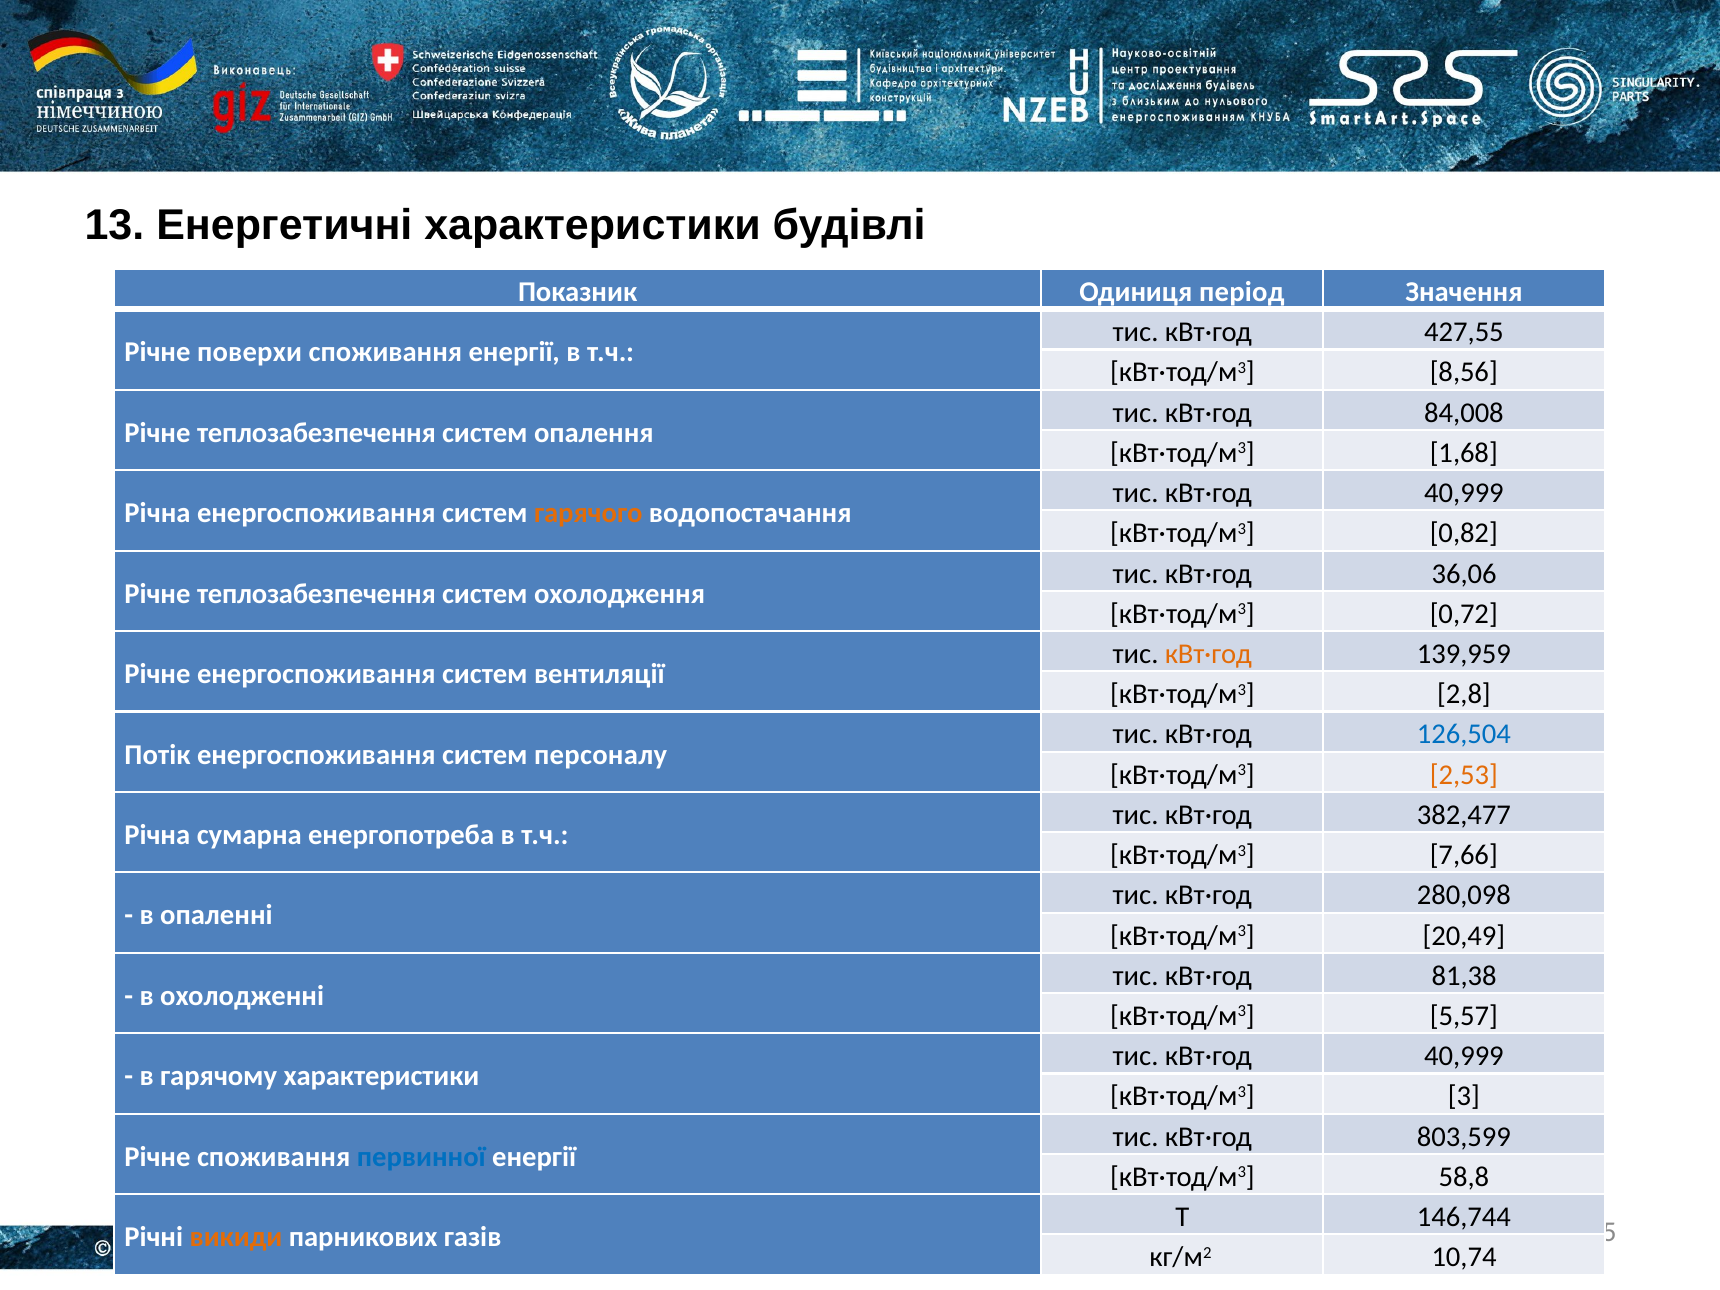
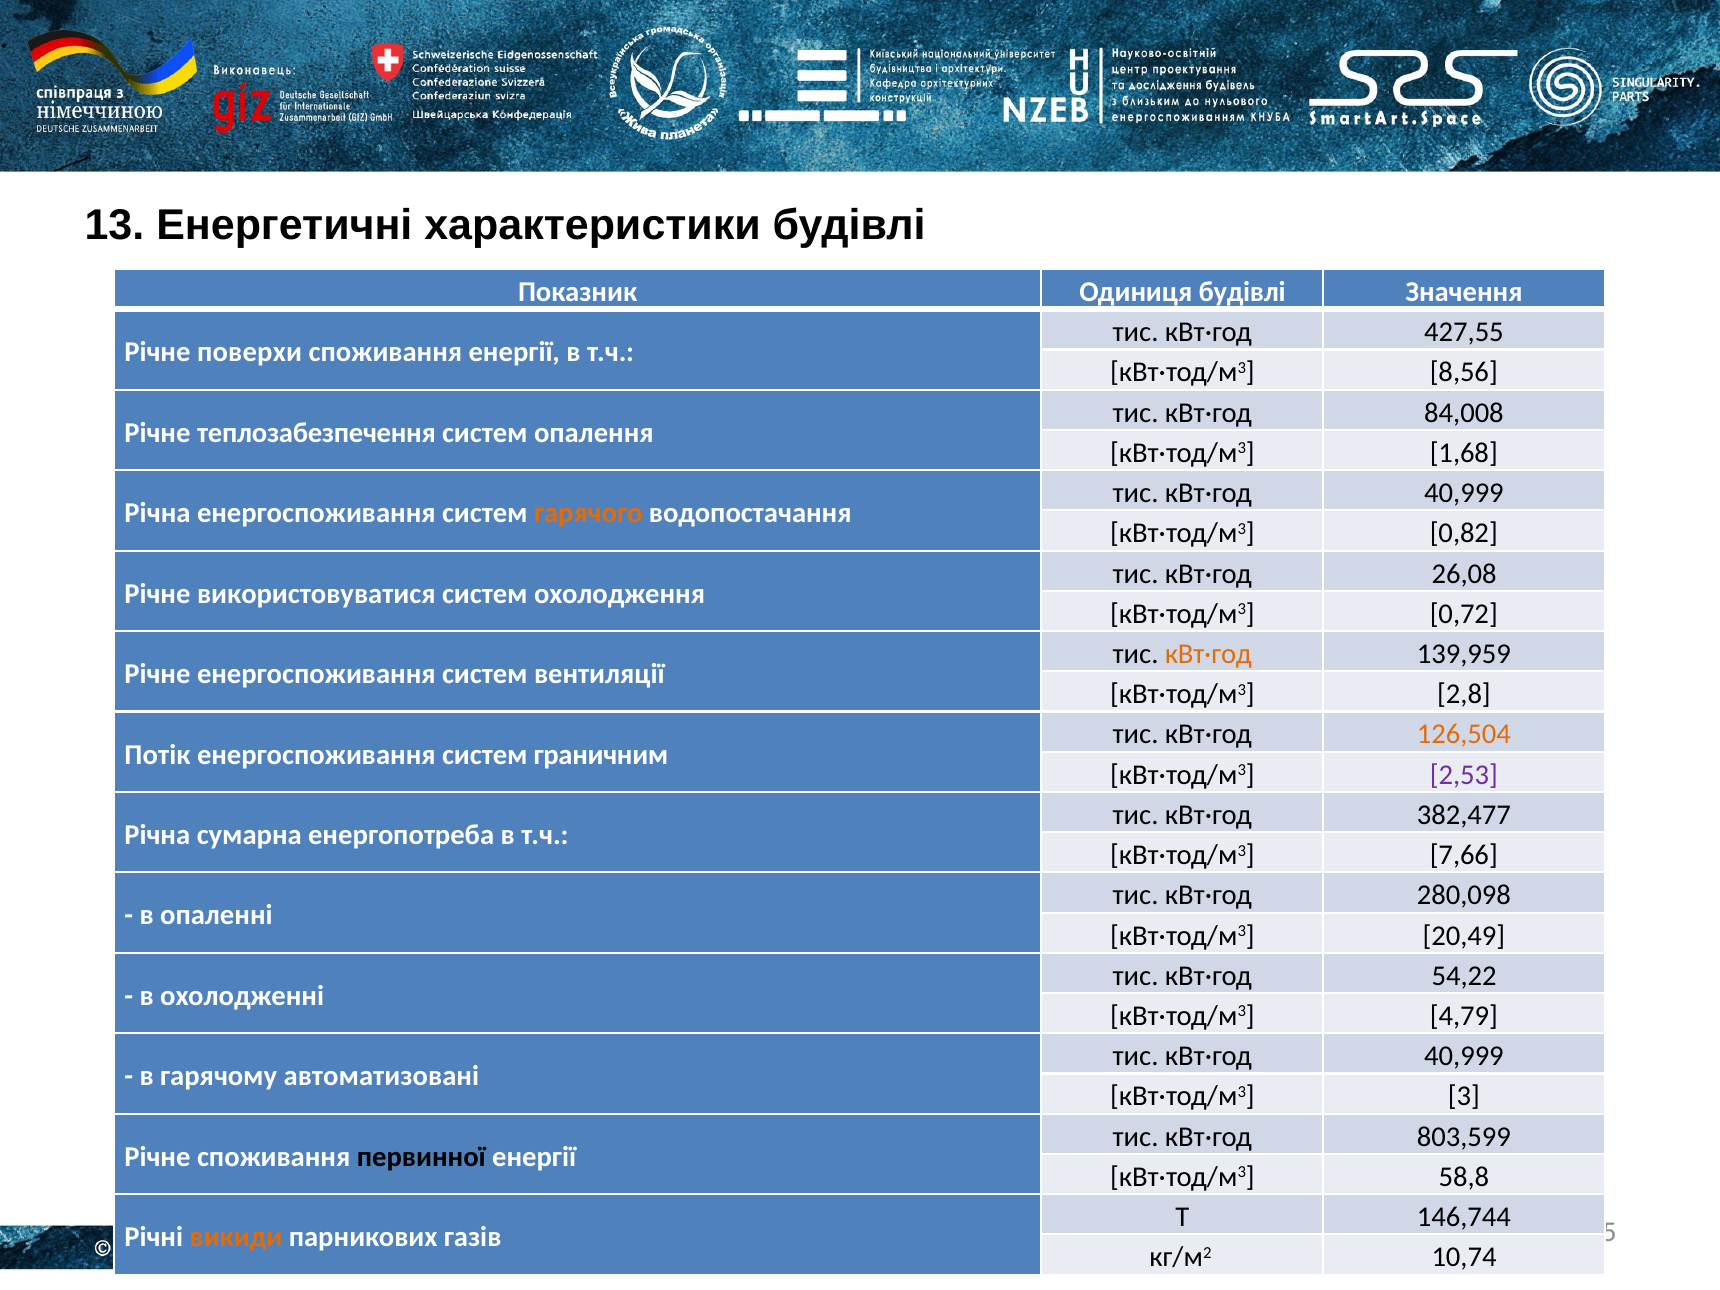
Одиниця період: період -> будівлі (1242, 292)
36,06: 36,06 -> 26,08 (1464, 574)
теплозабезпечення: теплозабезпечення -> використовуватися (316, 594)
126,504 colour: blue -> orange (1464, 734)
персоналу: персоналу -> граничним (601, 755)
2,53 colour: orange -> purple (1464, 775)
81,38: 81,38 -> 54,22 (1464, 976)
5,57: 5,57 -> 4,79 (1464, 1016)
гарячому характеристики: характеристики -> автоматизовані (381, 1076)
первинної colour: blue -> black (421, 1157)
